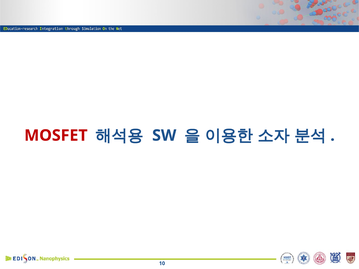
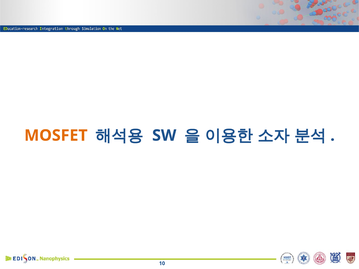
MOSFET colour: red -> orange (56, 136)
